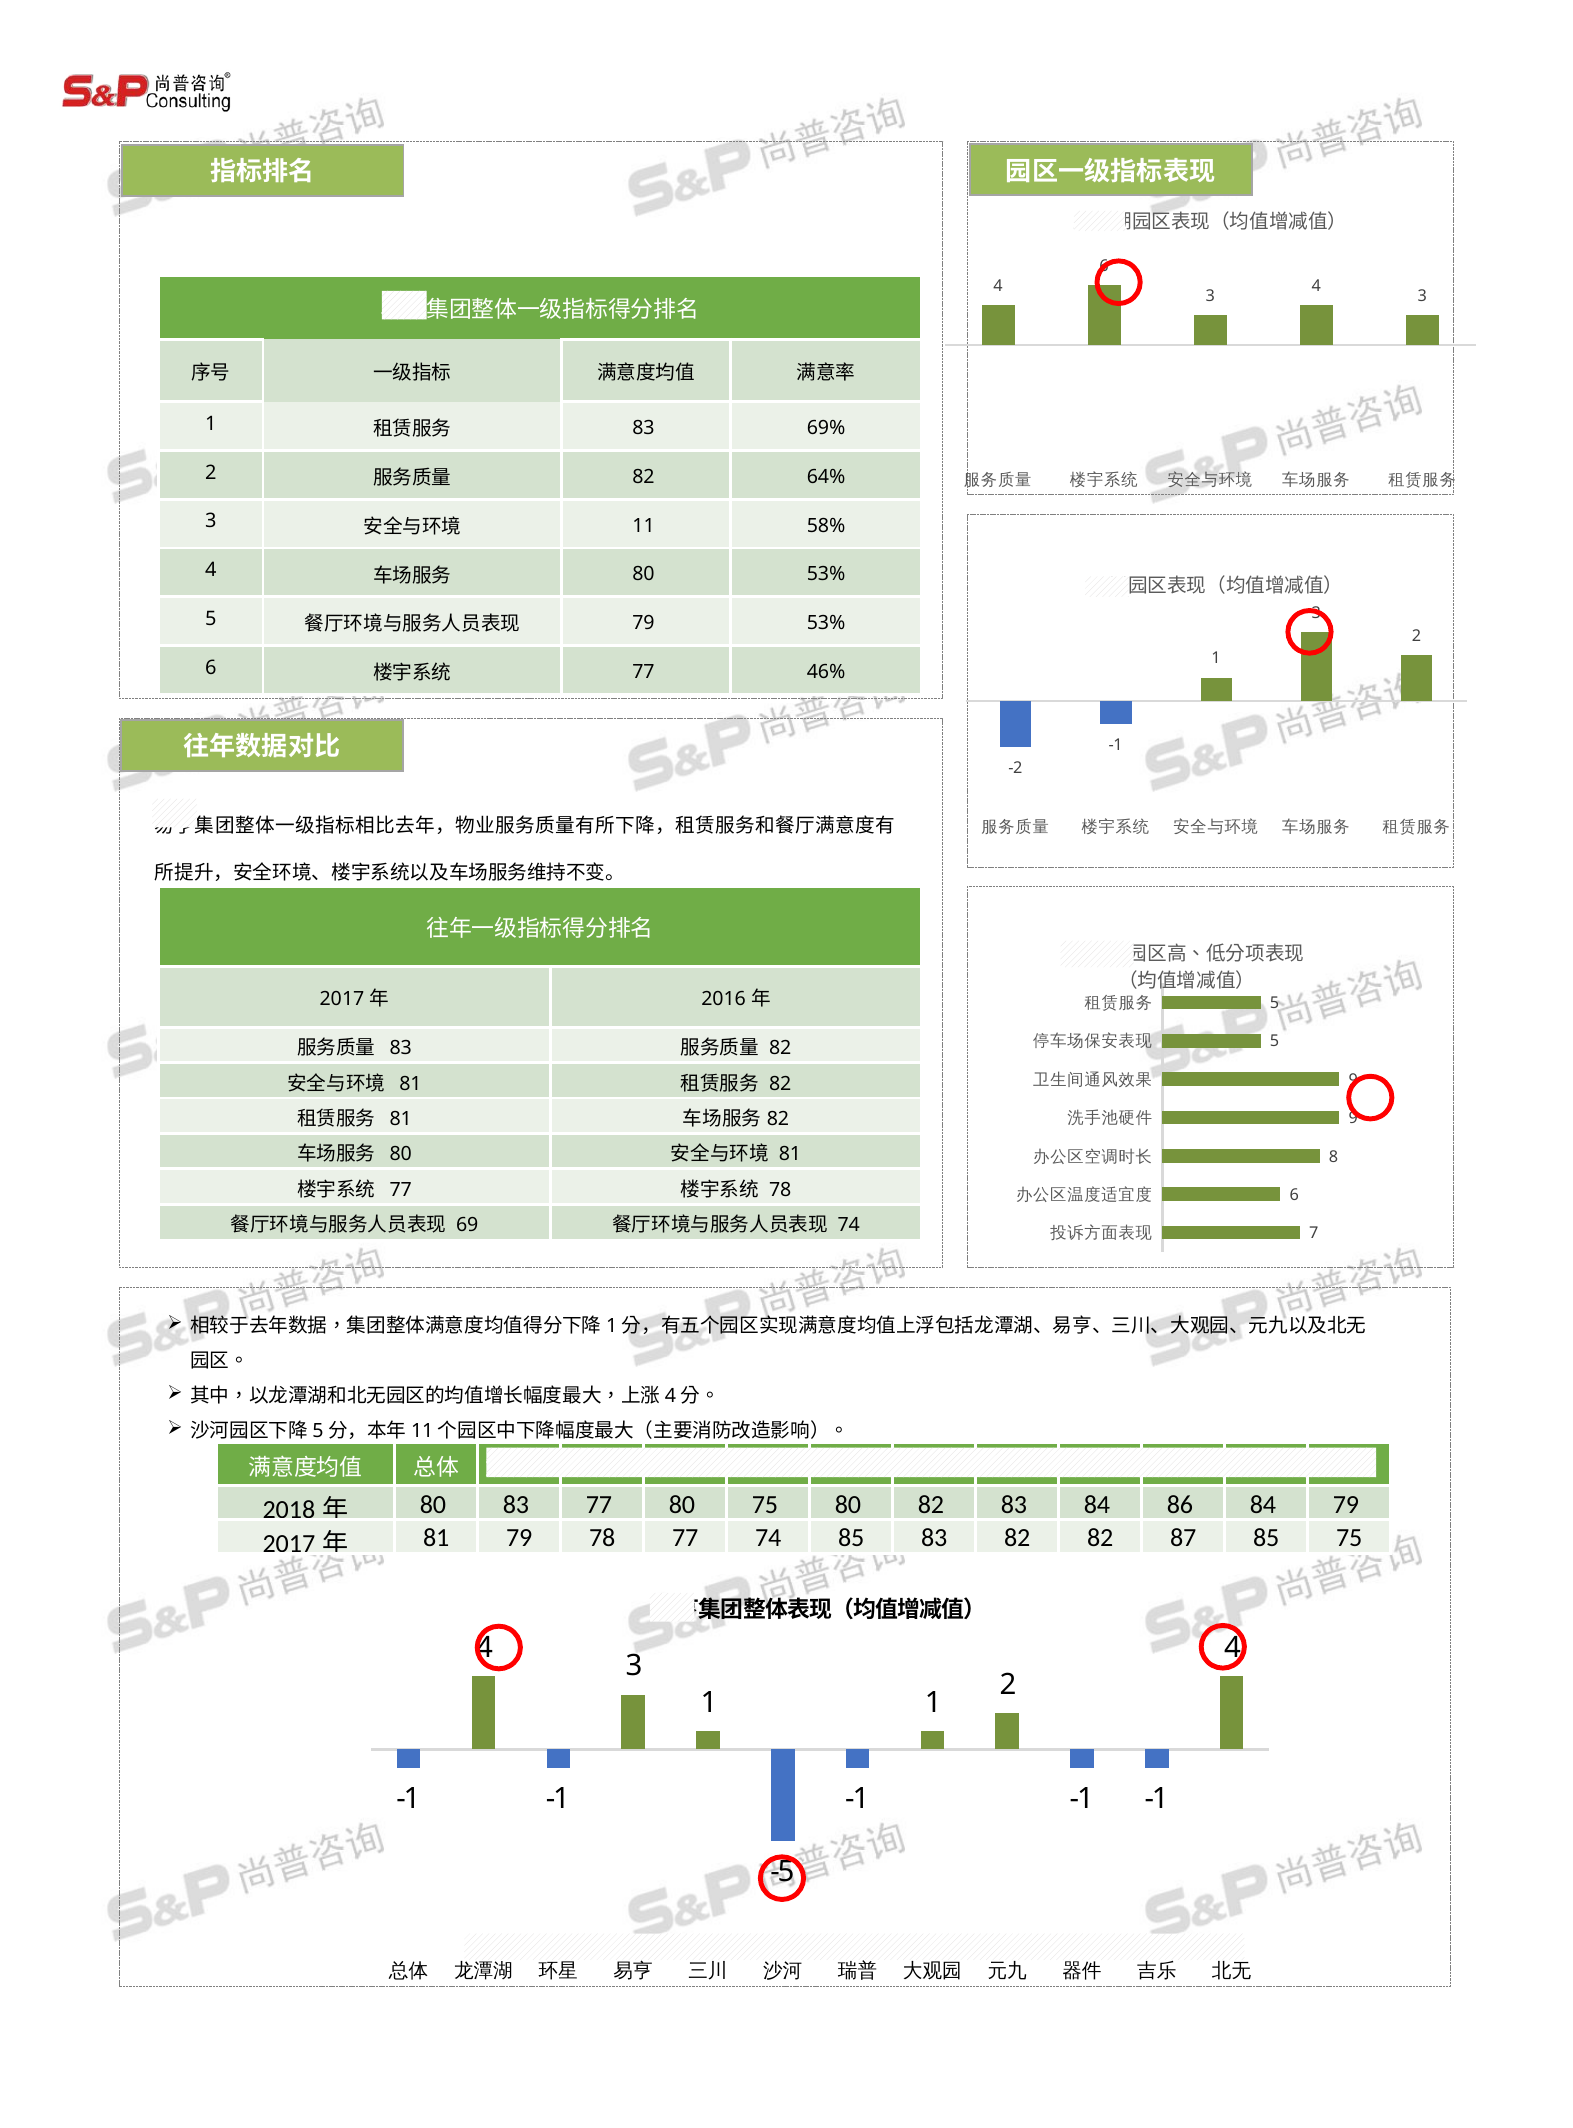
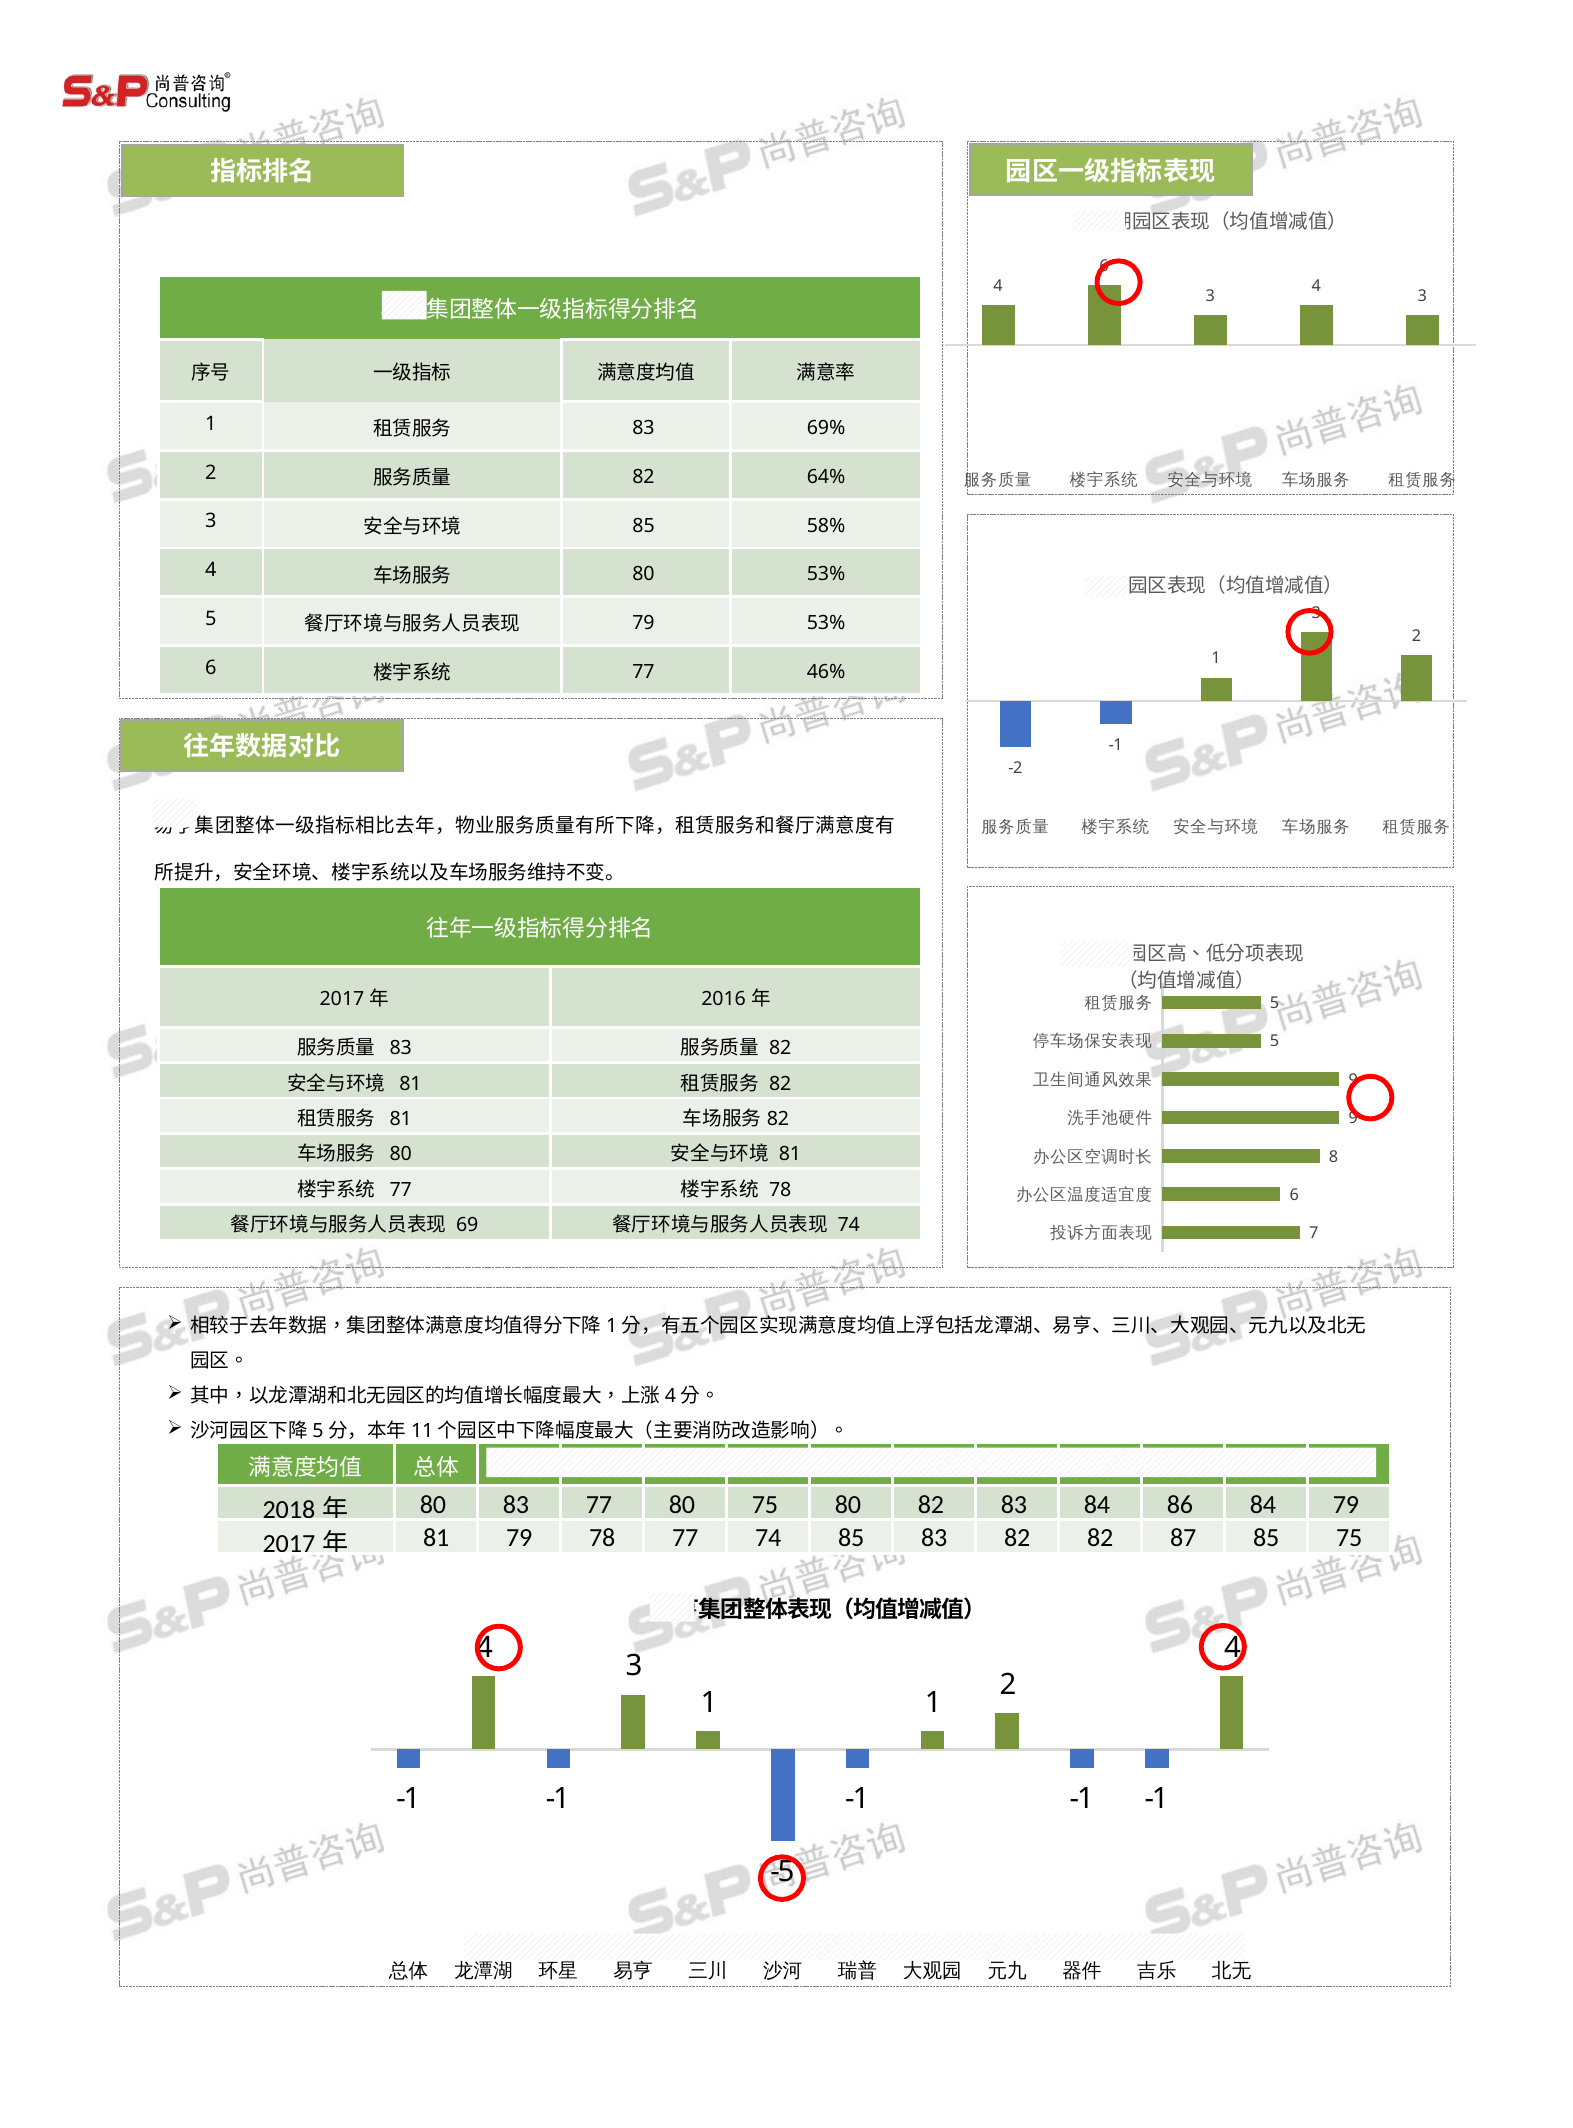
11: 11 -> 85 (644, 526)
